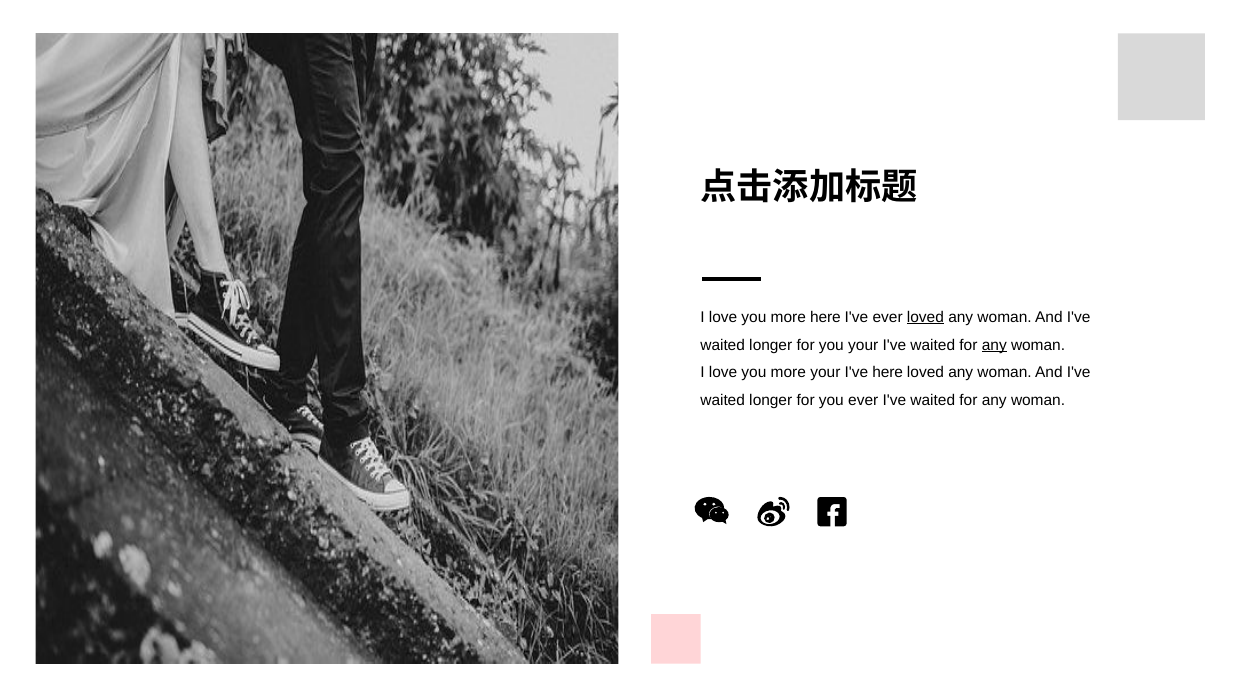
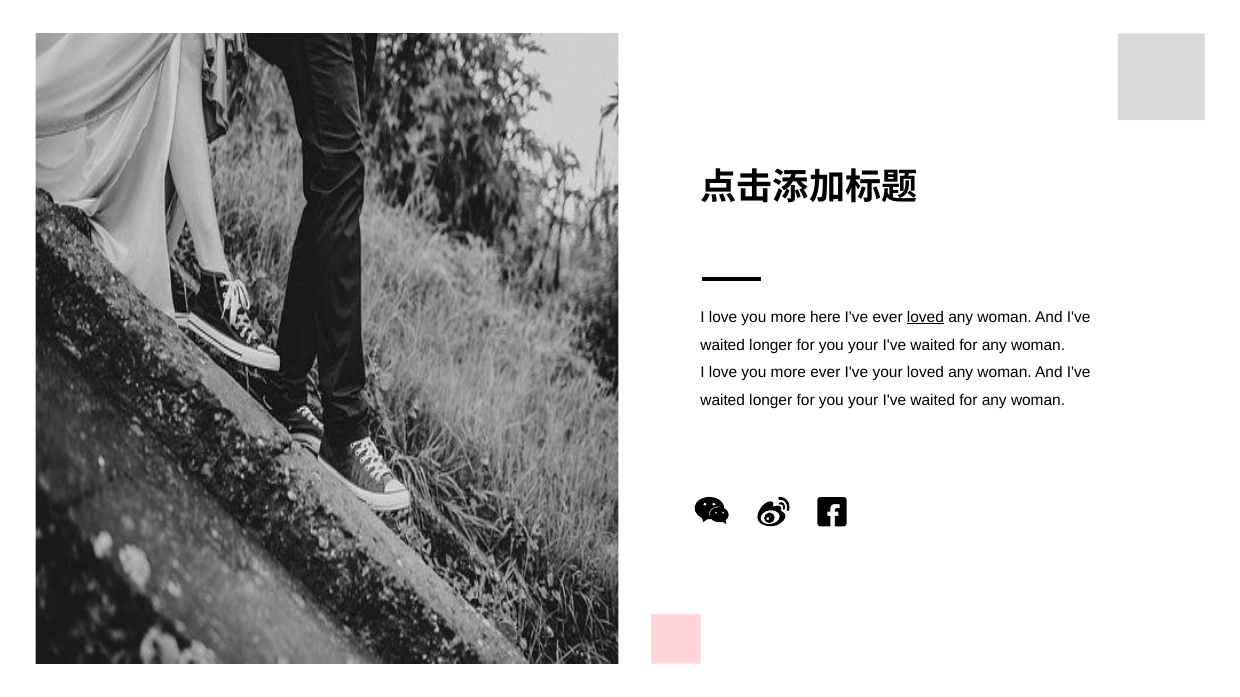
any underline: present -> none (994, 345)
more your: your -> ever (825, 373)
I've here: here -> your (888, 373)
ever: ever -> your (863, 401)
